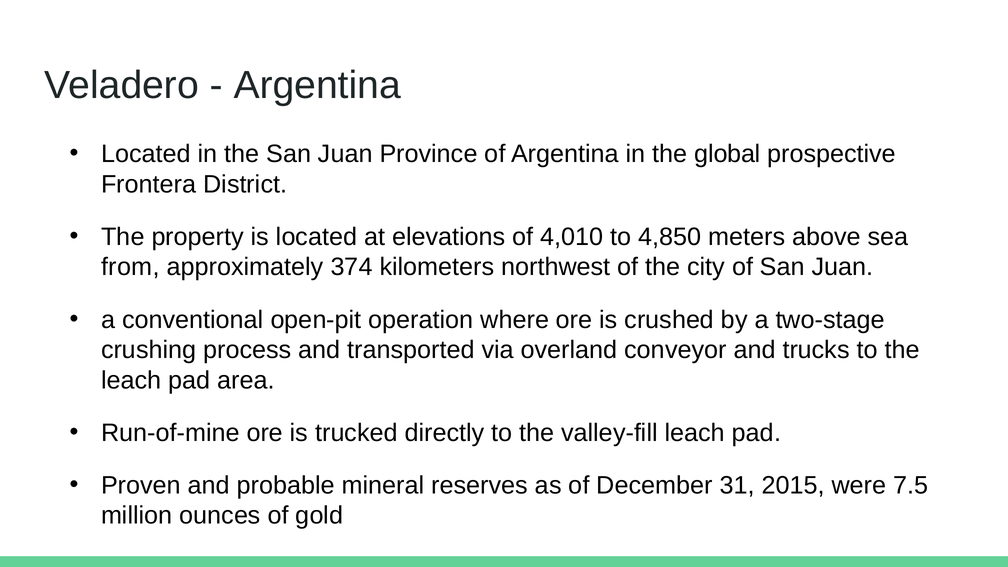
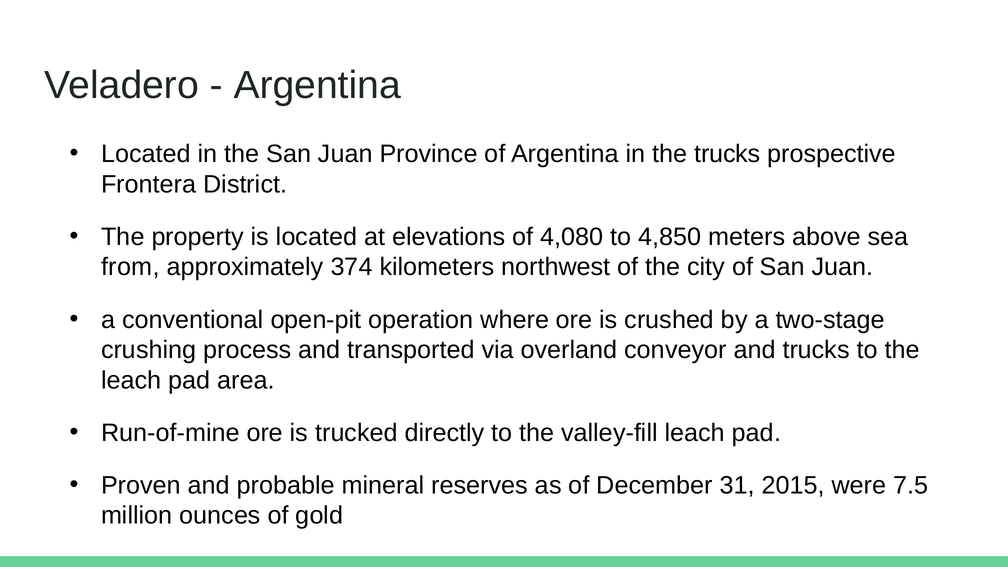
the global: global -> trucks (727, 154)
4,010: 4,010 -> 4,080 (572, 237)
